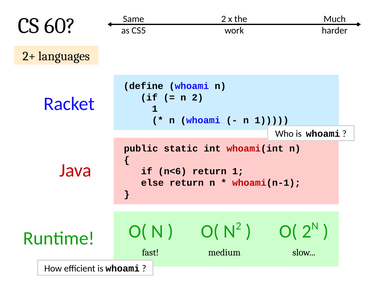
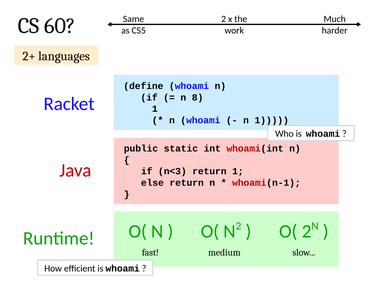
2: 2 -> 8 (198, 97)
n<6: n<6 -> n<3 (172, 171)
